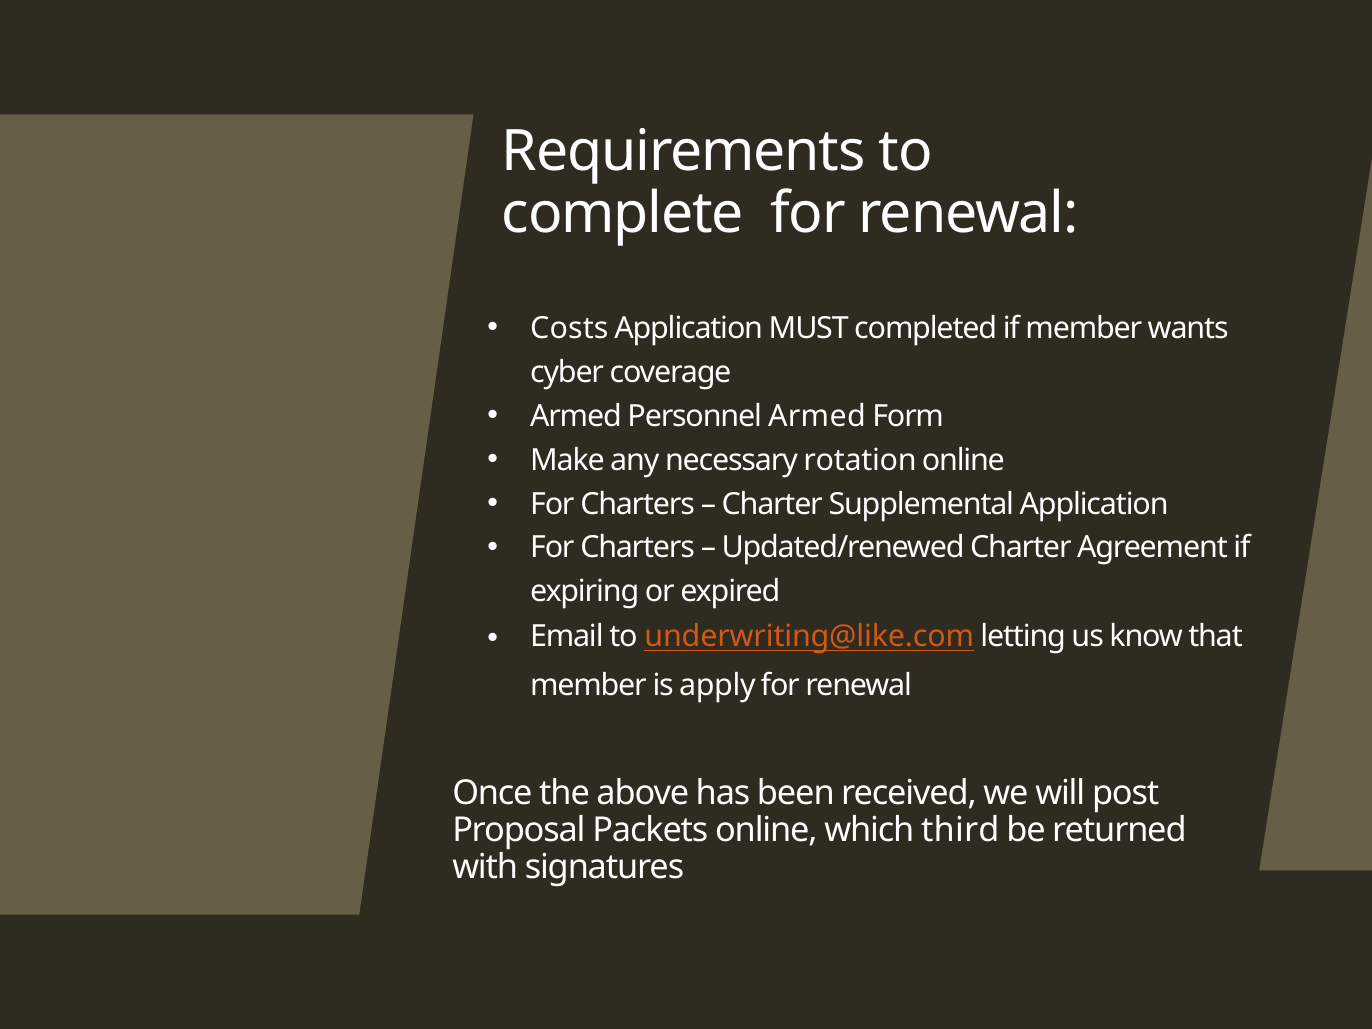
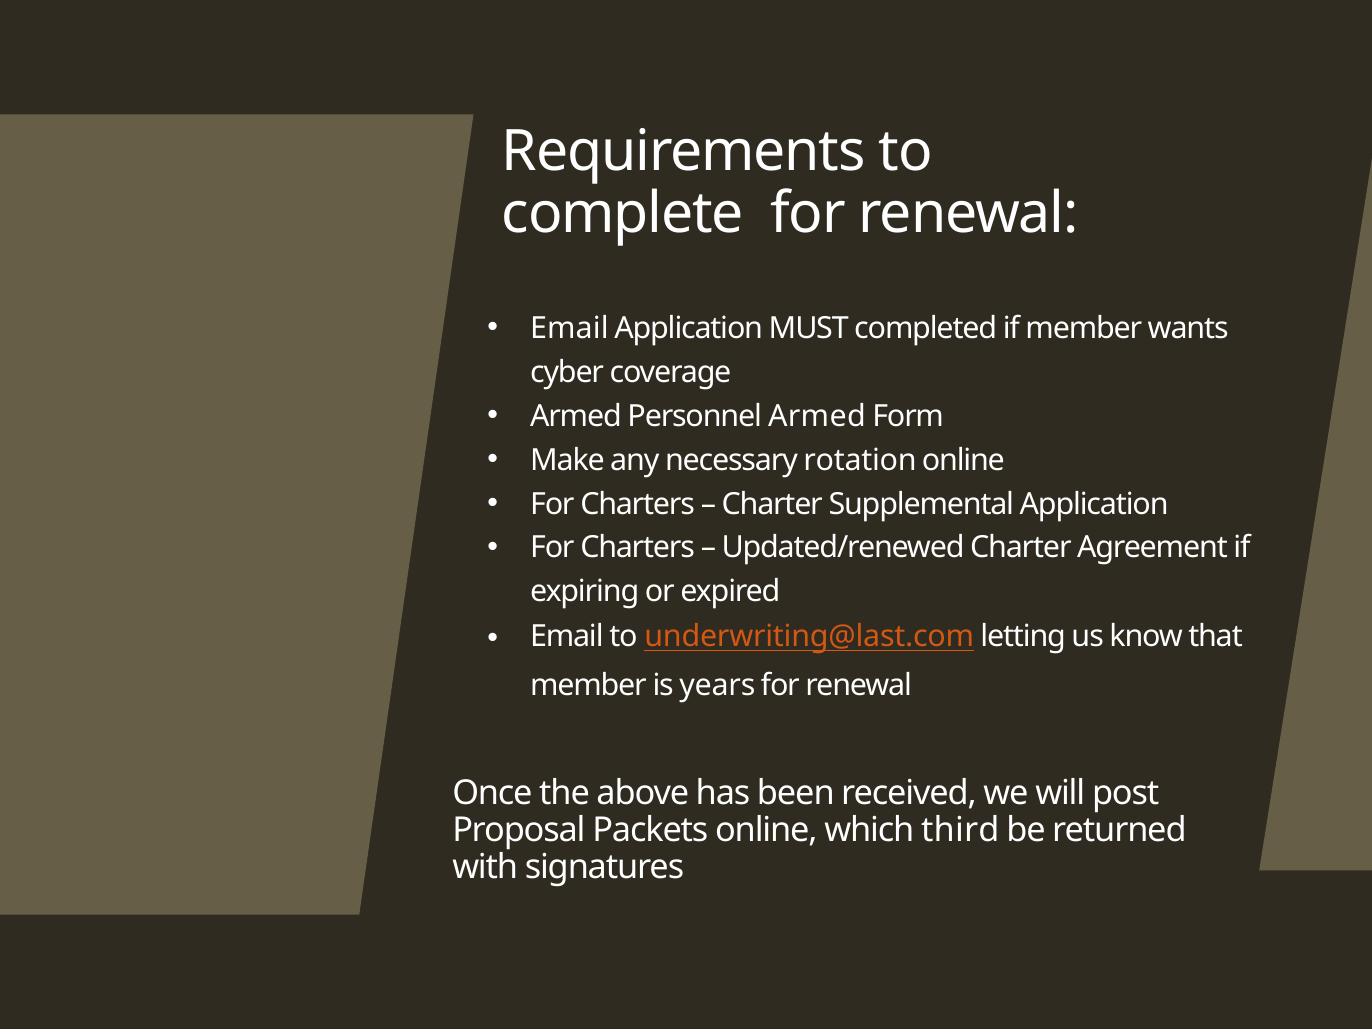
Costs: Costs -> Email (569, 329)
underwriting@like.com: underwriting@like.com -> underwriting@last.com (809, 637)
apply: apply -> years (717, 685)
